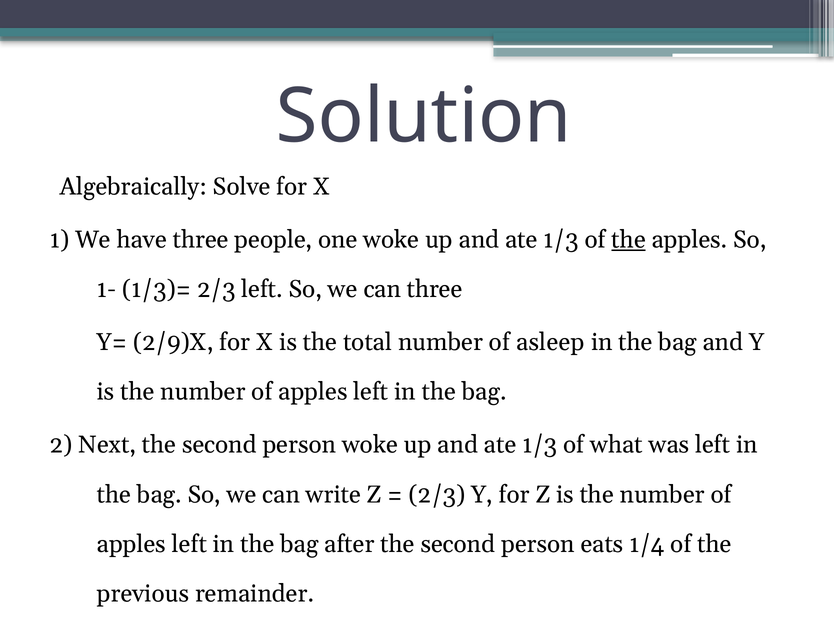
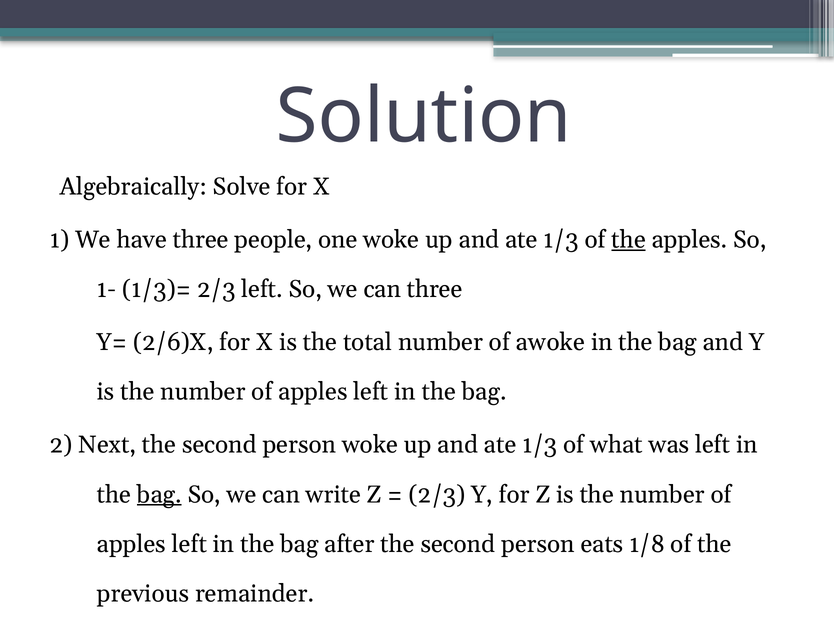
2/9)X: 2/9)X -> 2/6)X (173, 343)
asleep: asleep -> awoke (550, 343)
bag underline: none -> present (159, 495)
1/4: 1/4 -> 1/8 (647, 545)
